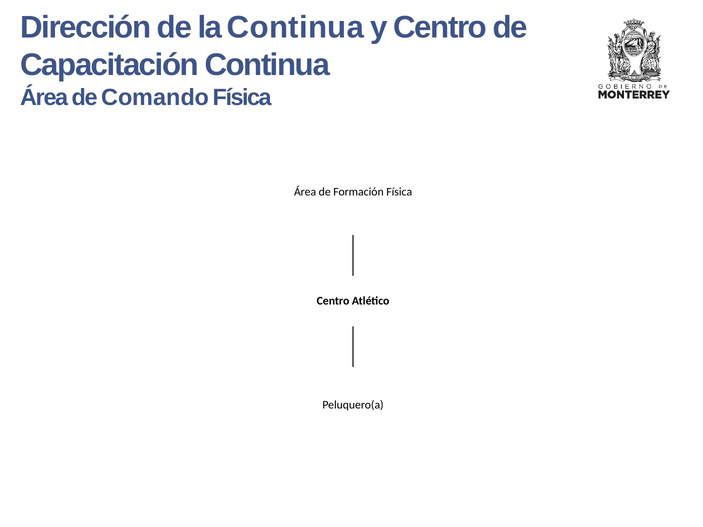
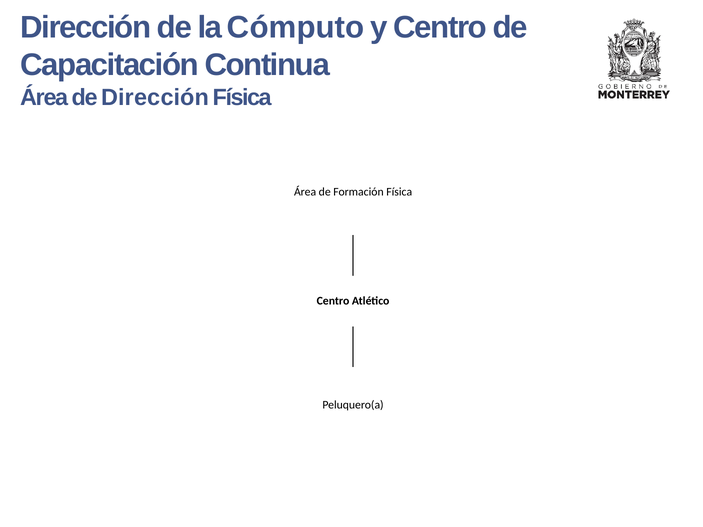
la Continua: Continua -> Cómputo (296, 28)
de Comando: Comando -> Dirección (155, 97)
